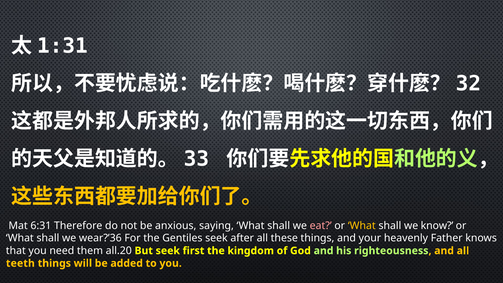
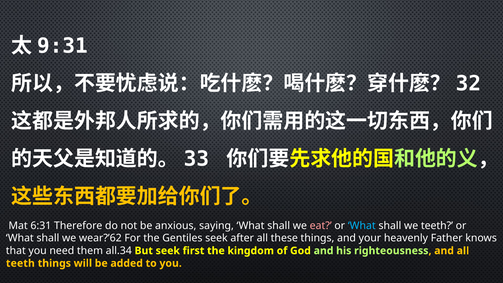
1:31: 1:31 -> 9:31 (62, 46)
What colour: yellow -> light blue (362, 226)
we know: know -> teeth (437, 226)
wear?’36: wear?’36 -> wear?’62 (100, 238)
all.20: all.20 -> all.34 (119, 251)
